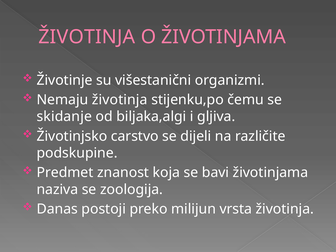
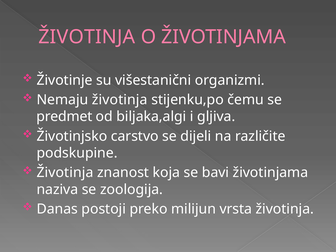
skidanje: skidanje -> predmet (64, 117)
Predmet: Predmet -> Životinja (65, 173)
